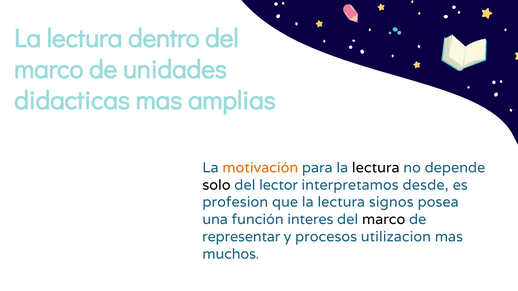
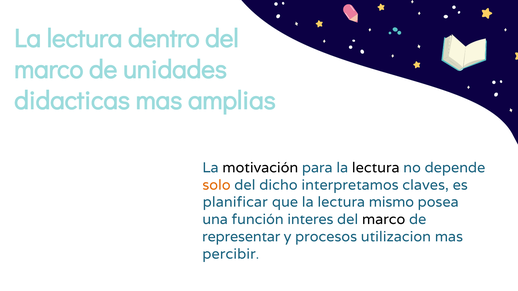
motivación colour: orange -> black (260, 168)
solo colour: black -> orange (216, 185)
lector: lector -> dicho (278, 185)
desde: desde -> claves (426, 185)
profesion: profesion -> planificar (235, 203)
signos: signos -> mismo (391, 203)
muchos: muchos -> percibir (229, 254)
